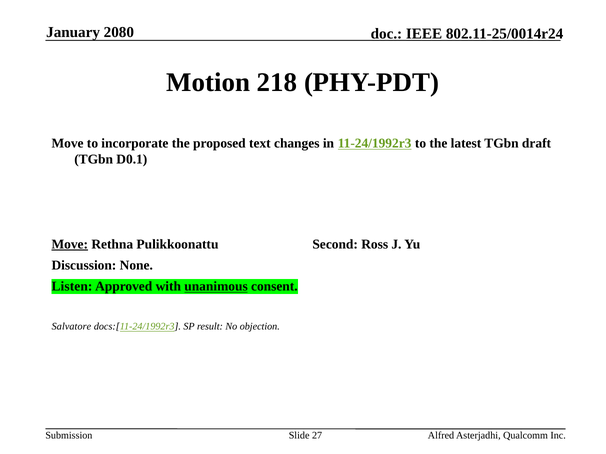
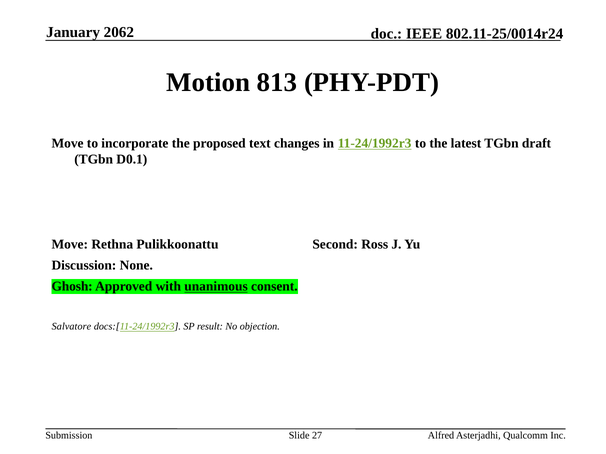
2080: 2080 -> 2062 (119, 32)
218: 218 -> 813 (277, 83)
Move underline: present -> none (70, 244)
Listen: Listen -> Ghosh (72, 287)
